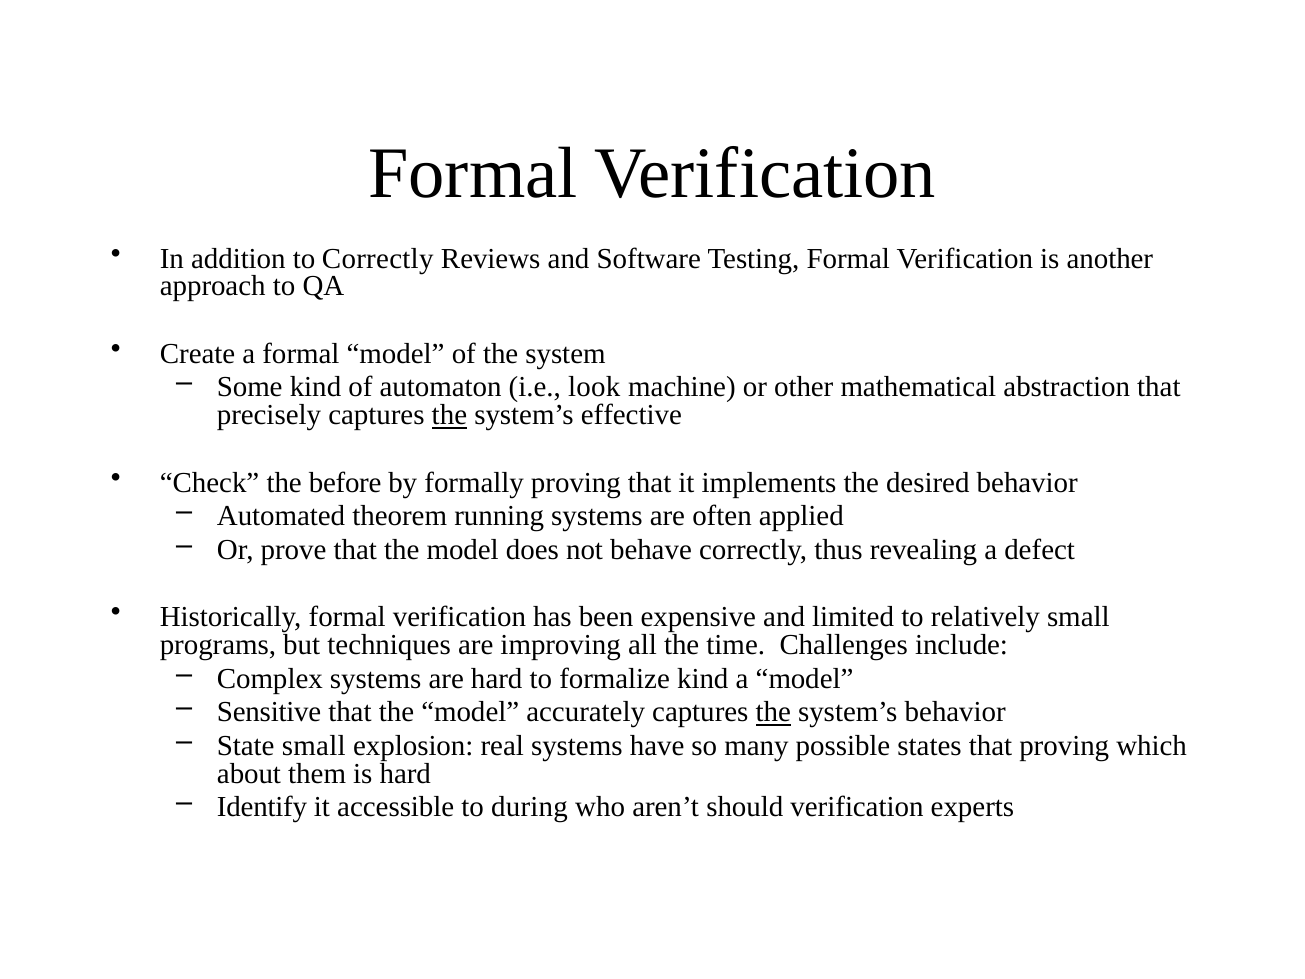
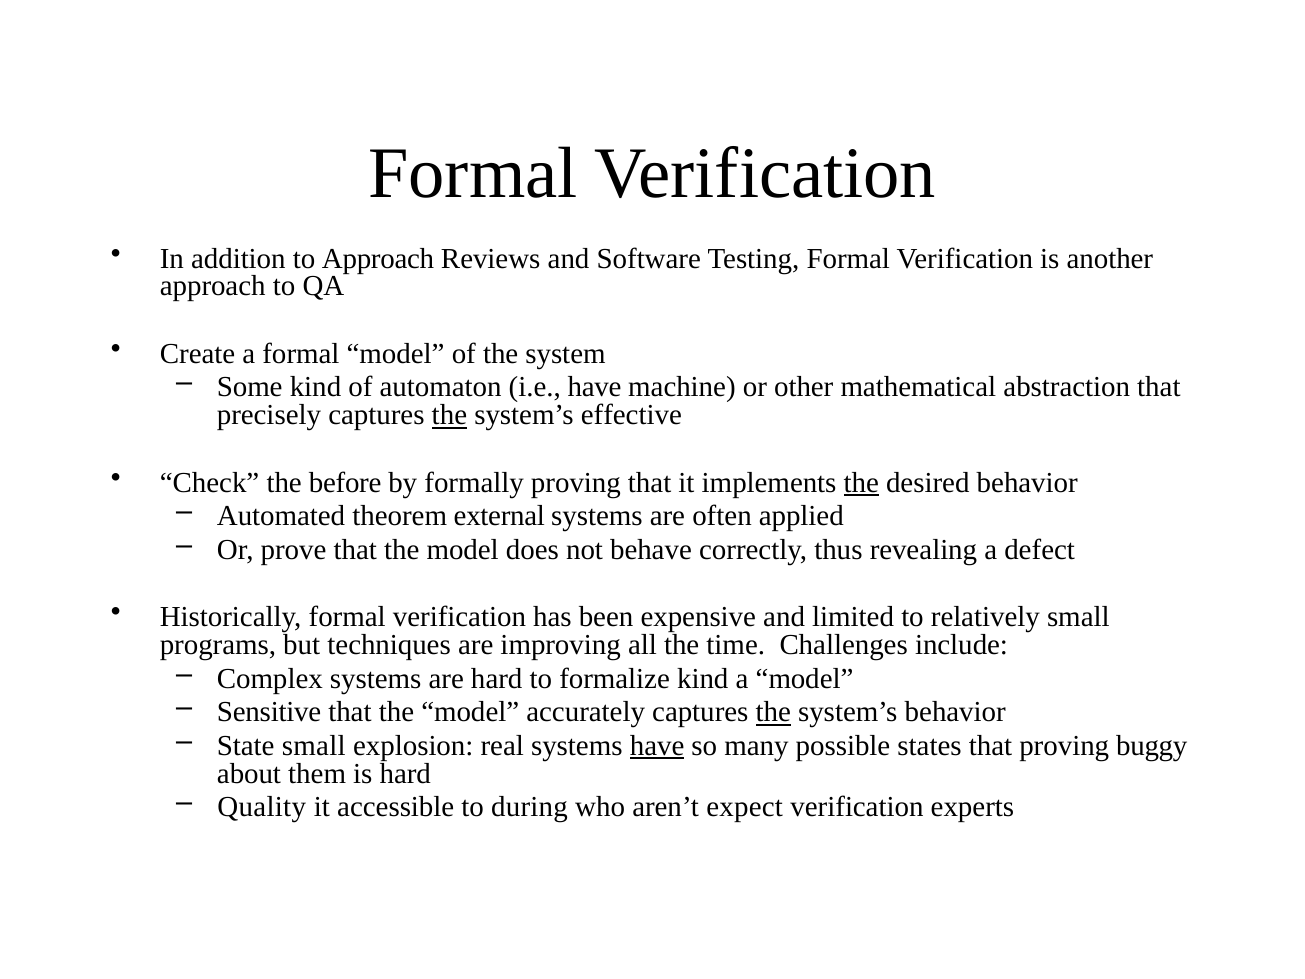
to Correctly: Correctly -> Approach (378, 258)
i.e look: look -> have (595, 387)
the underline: none -> present (861, 482)
running: running -> external (499, 516)
have underline: none -> present (657, 746)
which: which -> buggy (1152, 746)
Identify: Identify -> Quality (262, 807)
should: should -> expect (745, 807)
